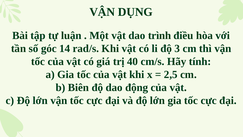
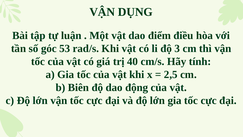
trình: trình -> điểm (159, 35)
14: 14 -> 53 (65, 48)
